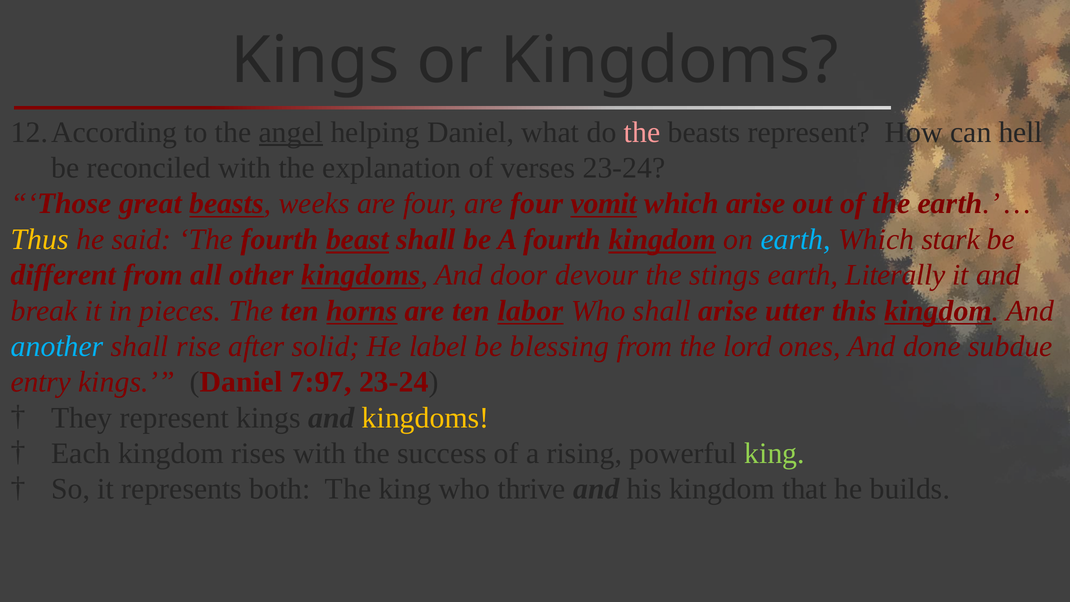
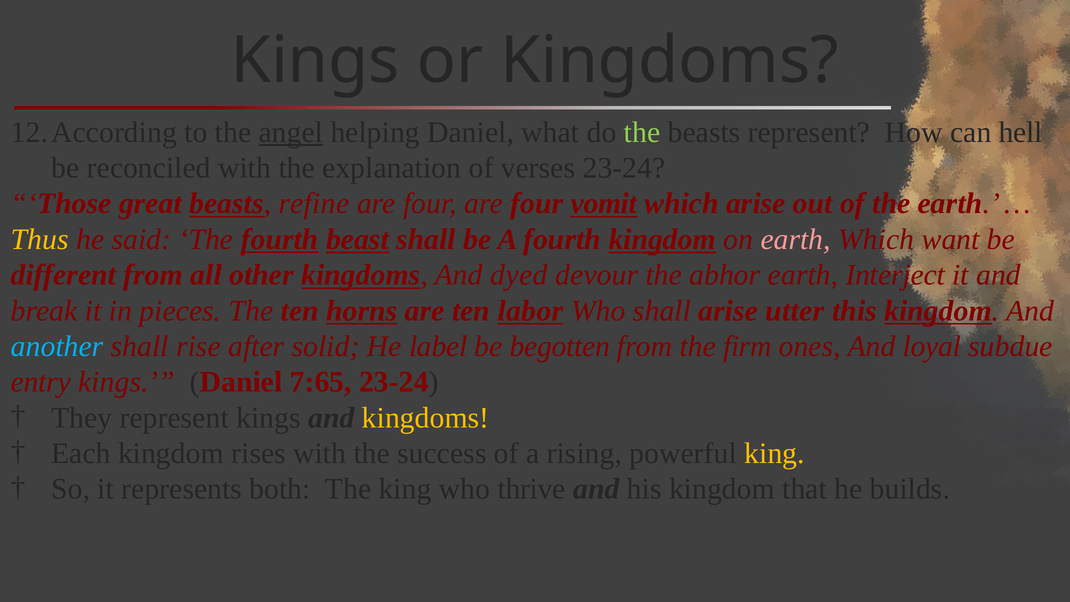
the colour: pink -> light green (642, 132)
weeks: weeks -> refine (314, 204)
fourth underline: none -> present (280, 239)
earth colour: light blue -> pink (796, 239)
stark: stark -> want (951, 239)
door: door -> dyed (519, 275)
stings: stings -> abhor (725, 275)
Literally: Literally -> Interject (895, 275)
blessing: blessing -> begotten (560, 346)
lord: lord -> firm (747, 346)
done: done -> loyal (932, 346)
7:97: 7:97 -> 7:65 (321, 382)
king colour: light green -> yellow (775, 453)
